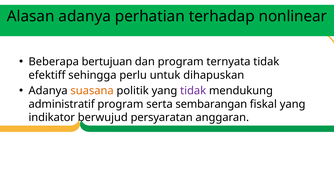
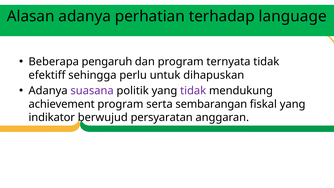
nonlinear: nonlinear -> language (293, 16)
bertujuan: bertujuan -> pengaruh (107, 62)
suasana colour: orange -> purple (92, 91)
administratif: administratif -> achievement (62, 104)
